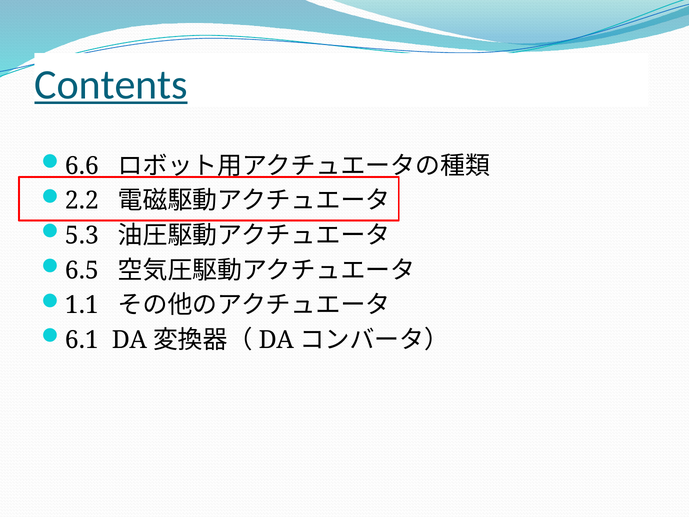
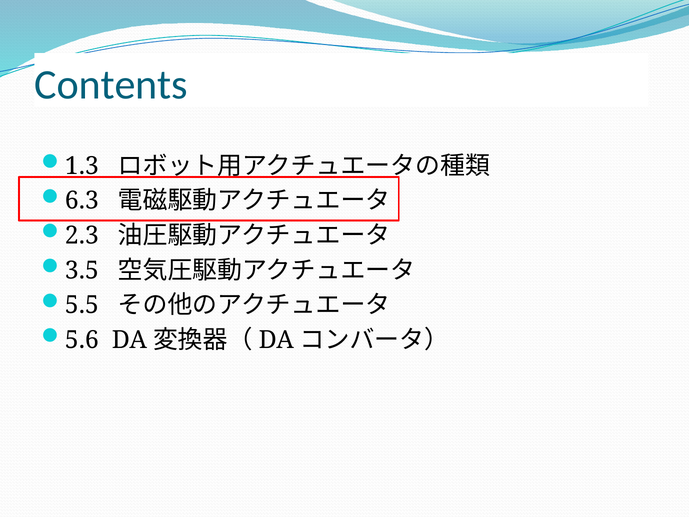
Contents underline: present -> none (111, 85)
6.6: 6.6 -> 1.3 (82, 166)
2.2: 2.2 -> 6.3 (82, 201)
5.3: 5.3 -> 2.3 (82, 235)
6.5: 6.5 -> 3.5 (82, 270)
1.1: 1.1 -> 5.5 (82, 305)
6.1: 6.1 -> 5.6 (82, 340)
